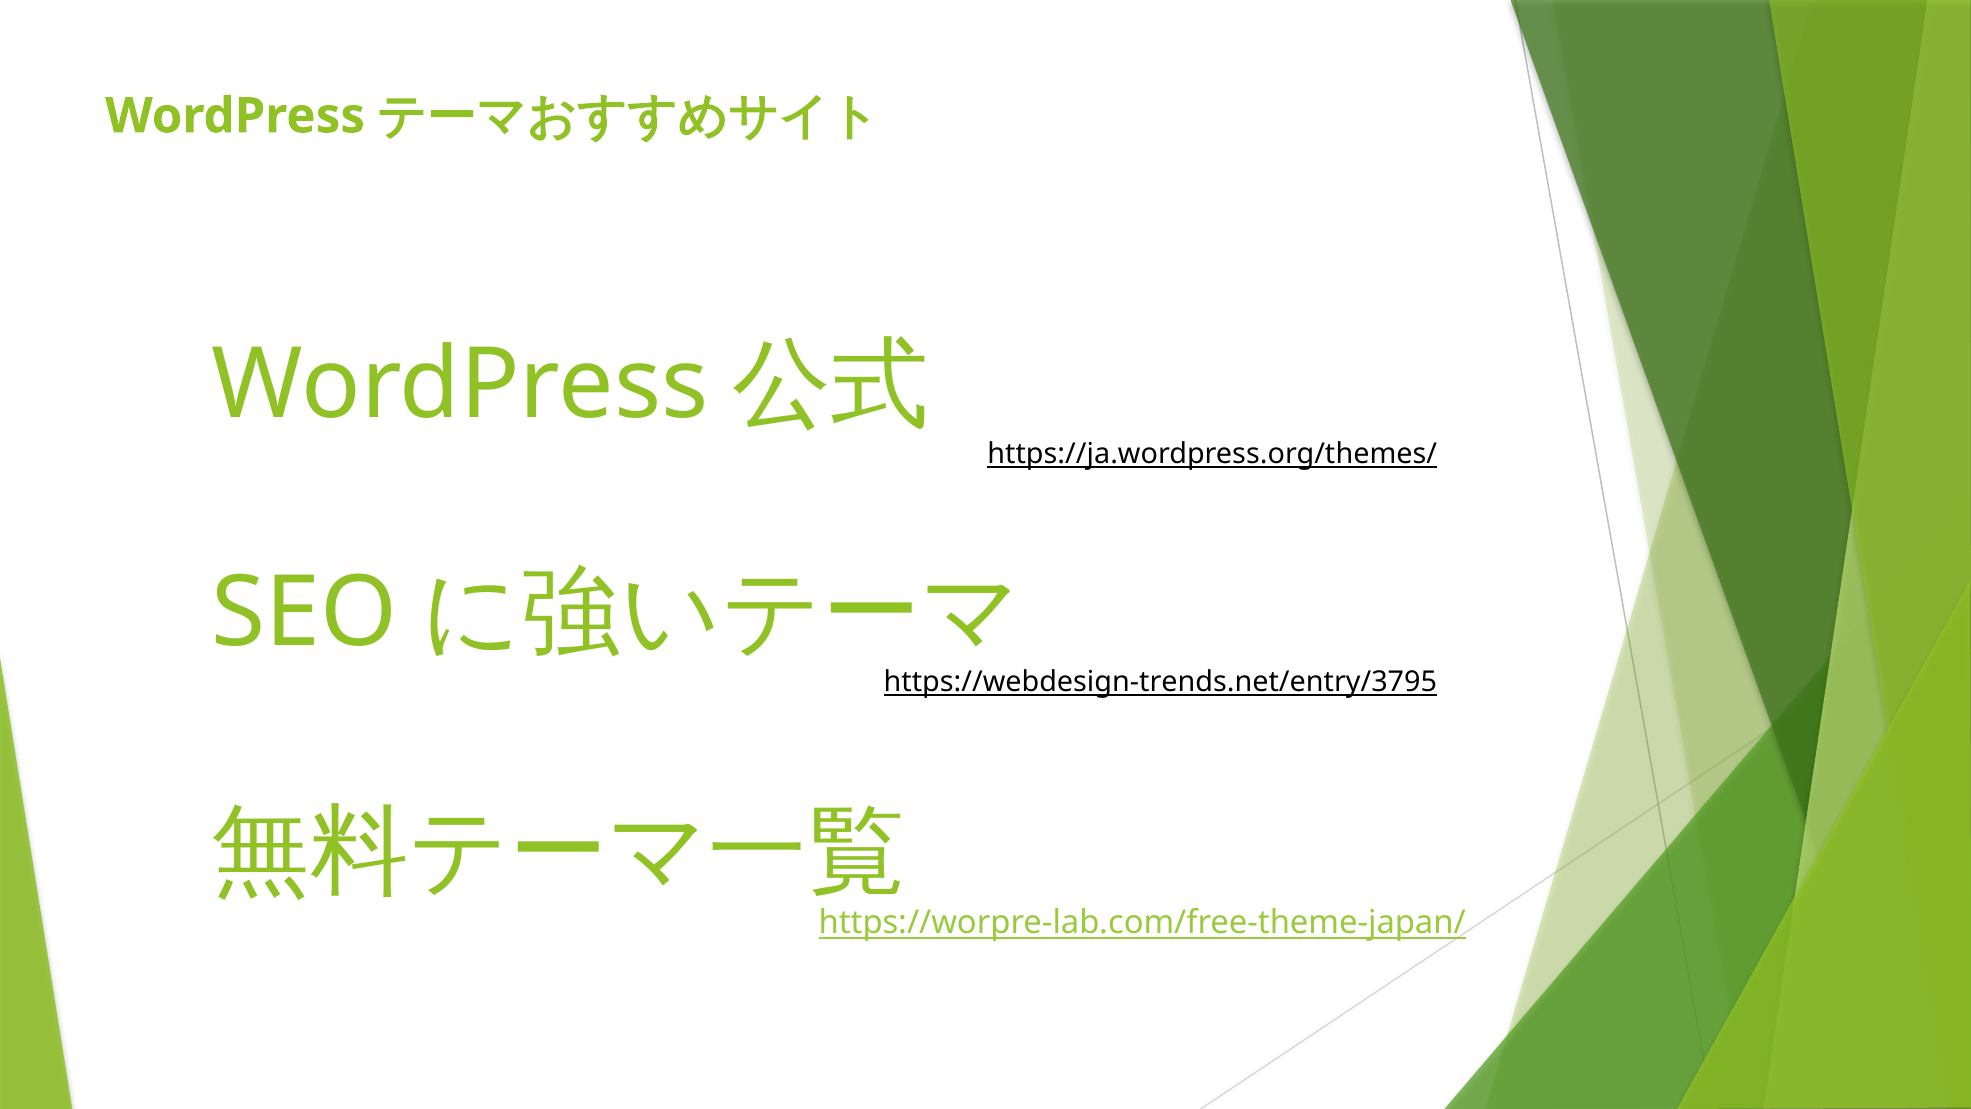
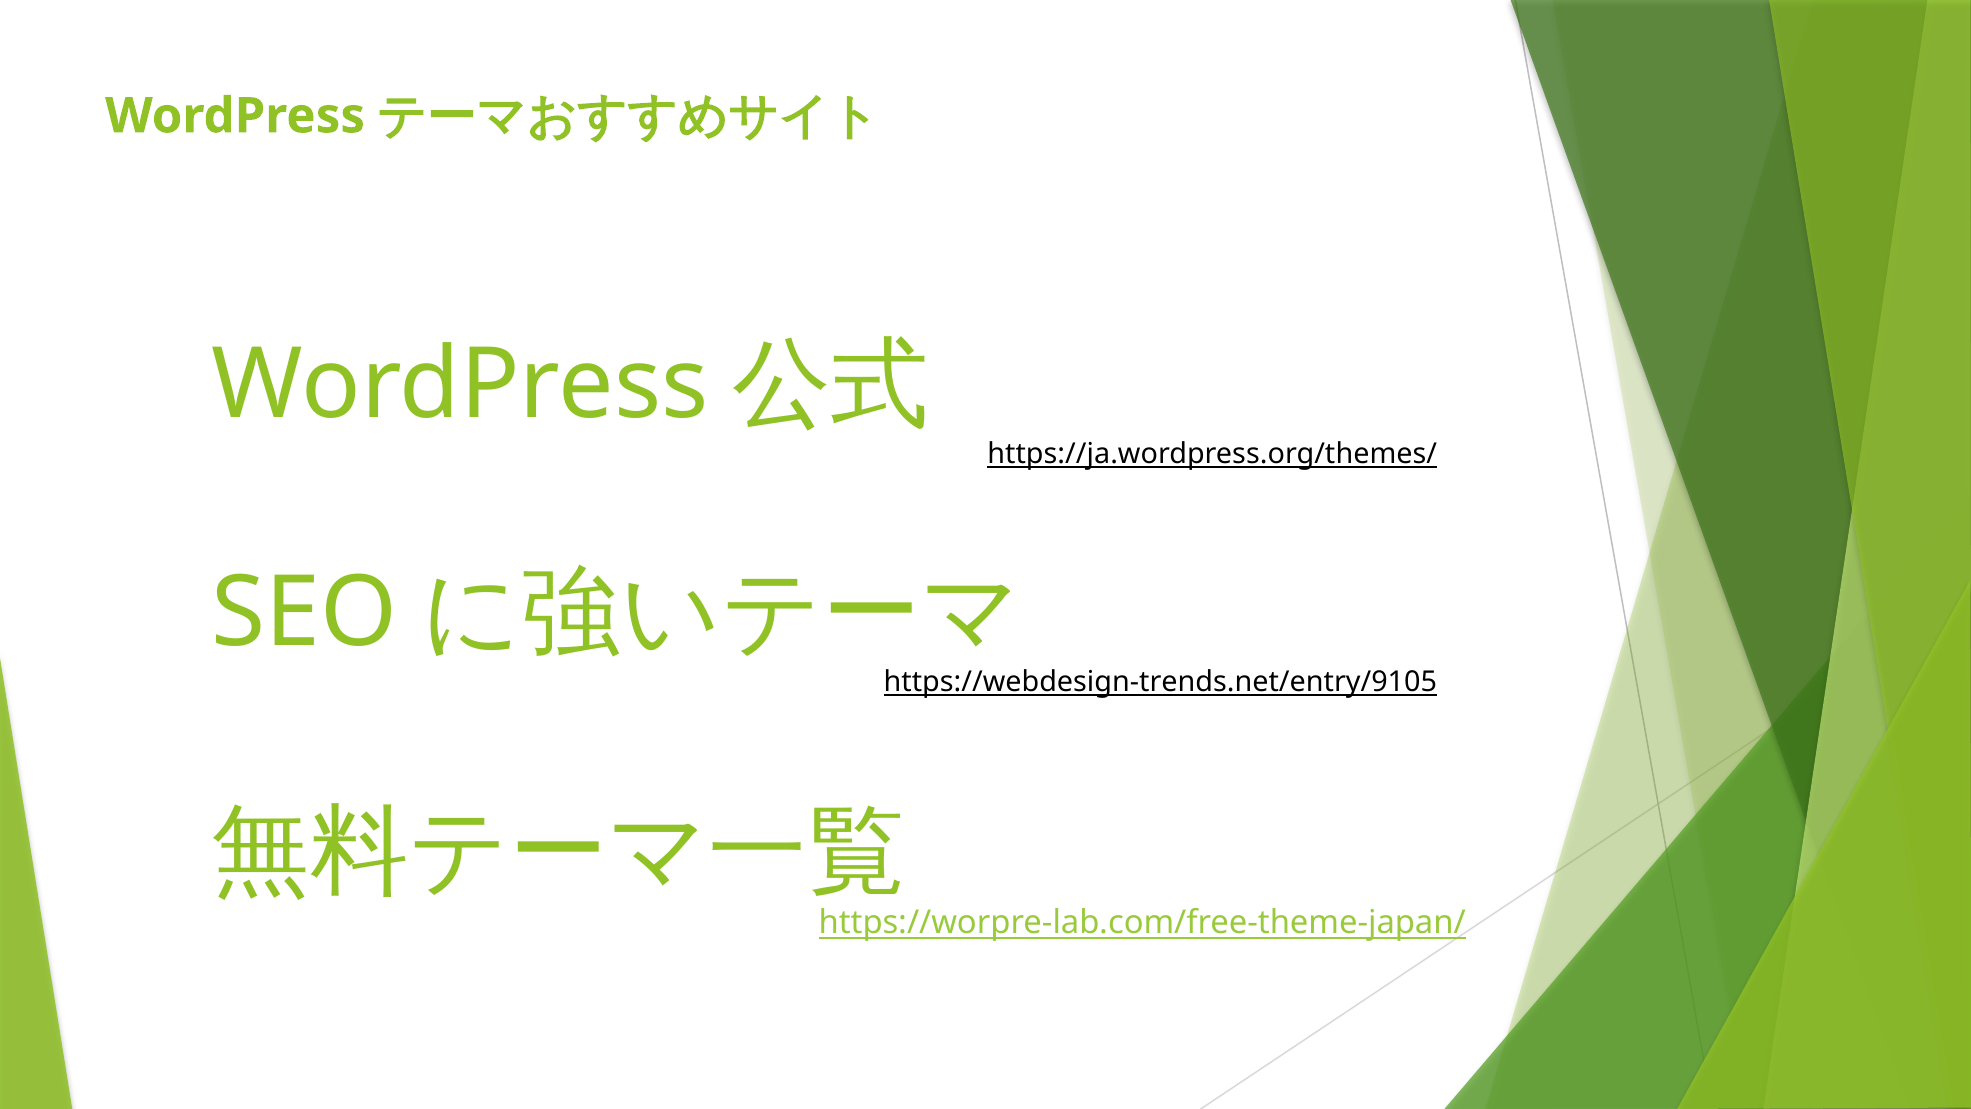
https://webdesign-trends.net/entry/3795: https://webdesign-trends.net/entry/3795 -> https://webdesign-trends.net/entry/9105 (1160, 681)
